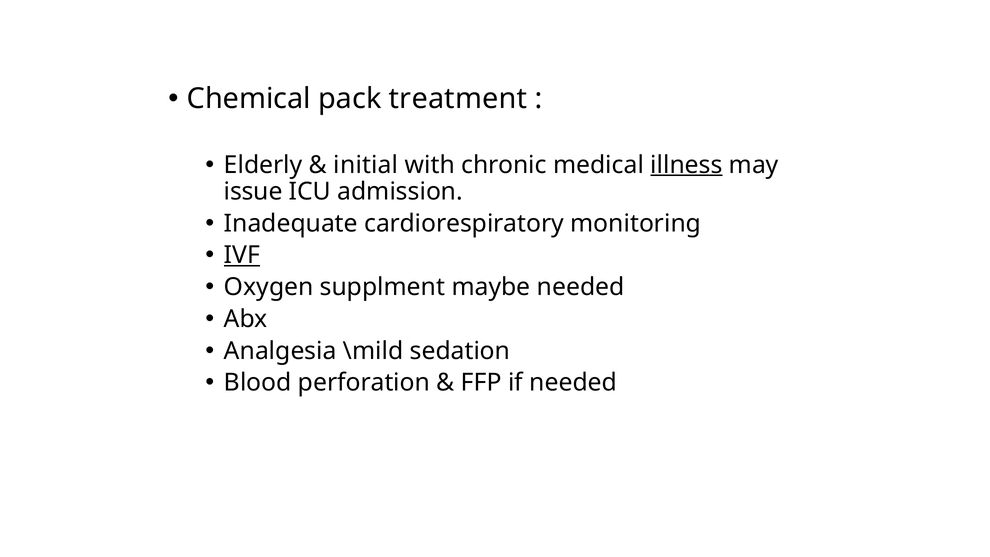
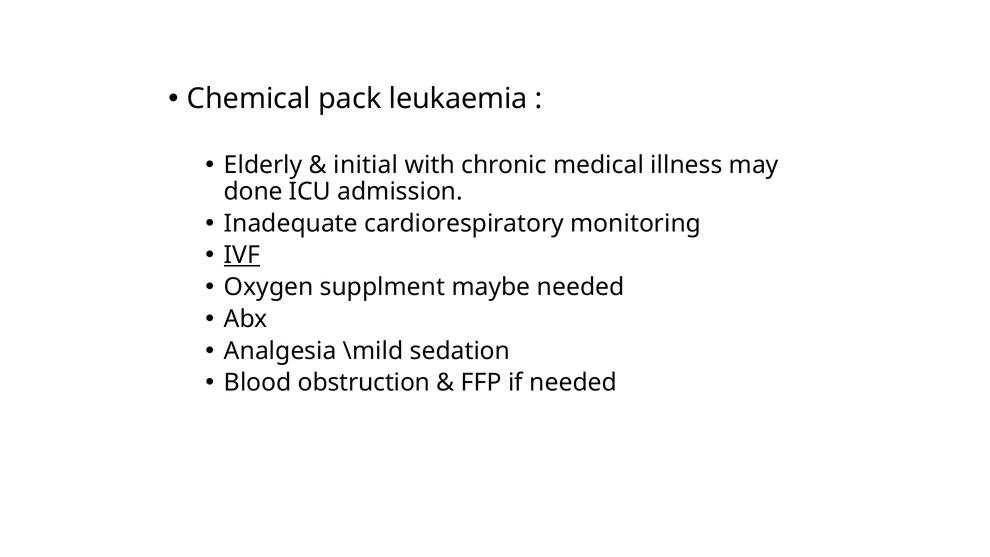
treatment: treatment -> leukaemia (458, 99)
illness underline: present -> none (686, 165)
issue: issue -> done (253, 192)
perforation: perforation -> obstruction (364, 383)
